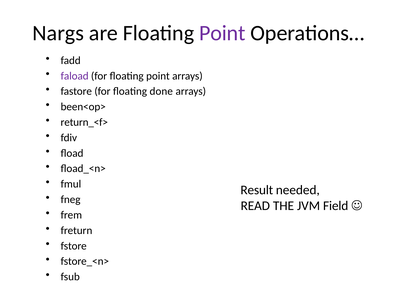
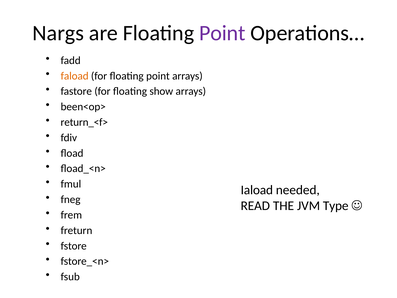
faload colour: purple -> orange (75, 76)
done: done -> show (161, 91)
Result: Result -> Iaload (257, 190)
Field: Field -> Type (336, 206)
